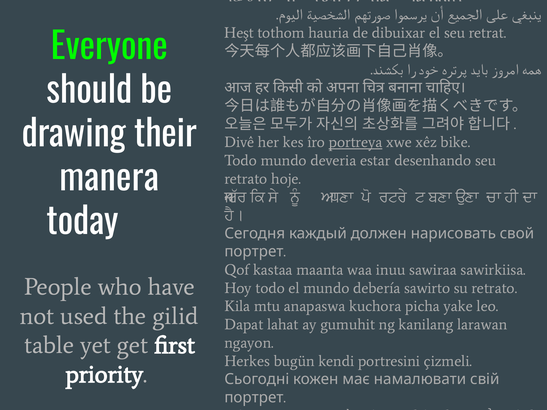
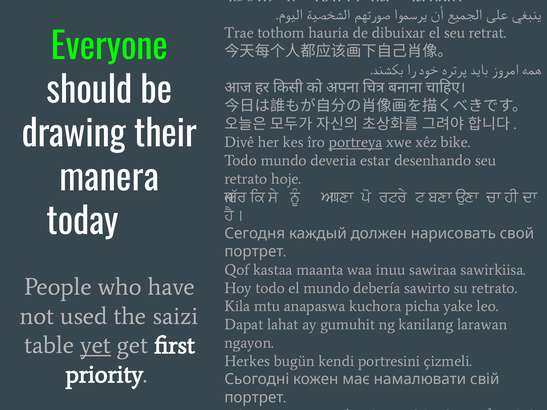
Heşt: Heşt -> Trae (239, 33)
gilid: gilid -> saizi (175, 316)
yet underline: none -> present (95, 345)
